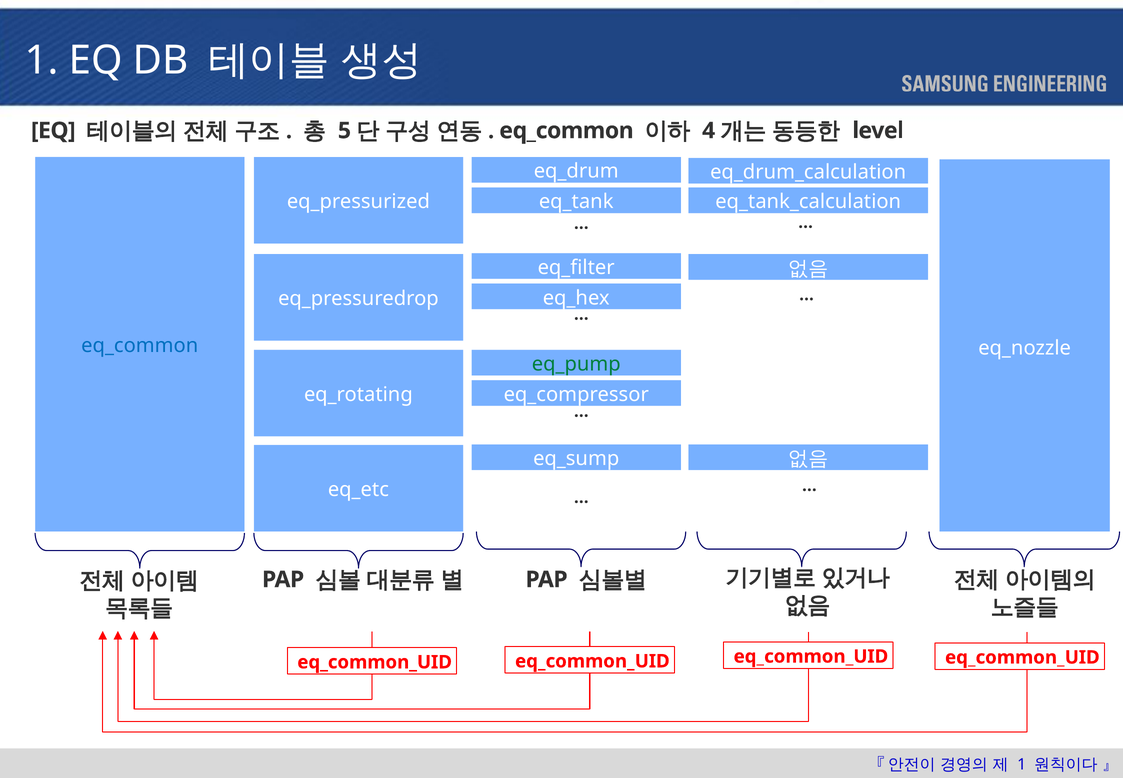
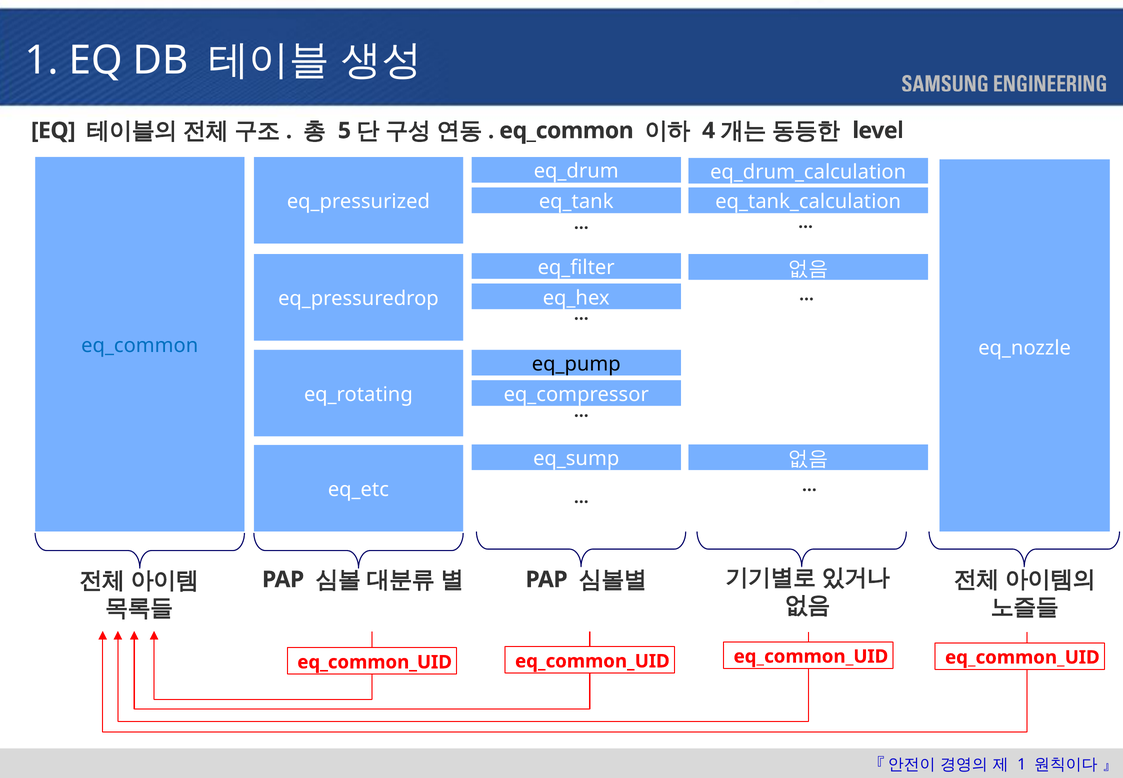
eq_pump colour: green -> black (576, 364)
